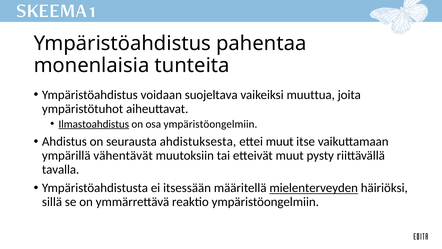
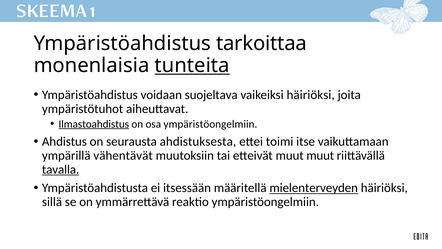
pahentaa: pahentaa -> tarkoittaa (261, 43)
tunteita underline: none -> present (192, 65)
vaikeiksi muuttua: muuttua -> häiriöksi (311, 95)
ettei muut: muut -> toimi (280, 141)
muut pysty: pysty -> muut (320, 155)
tavalla underline: none -> present (61, 169)
